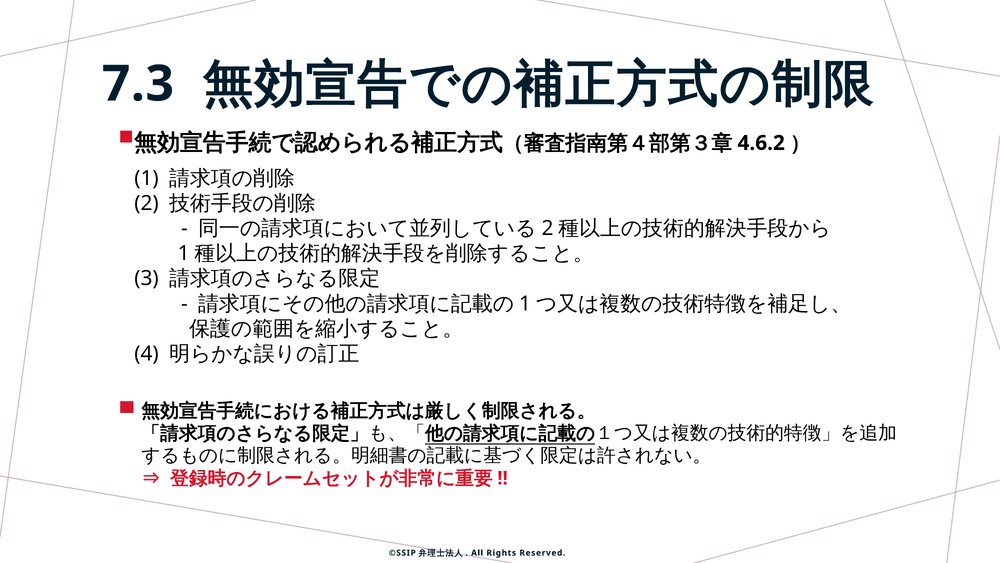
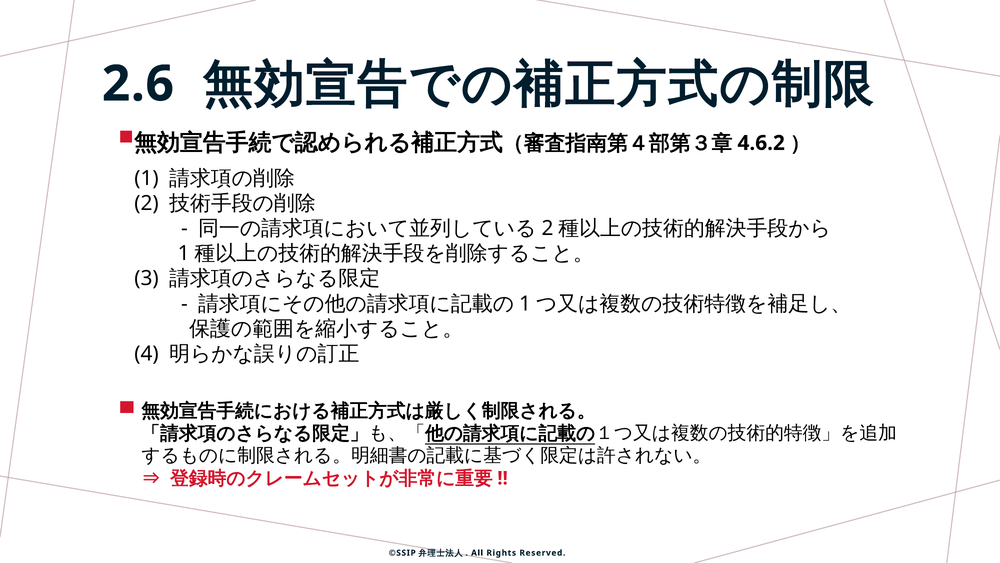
7.3: 7.3 -> 2.6 (138, 84)
